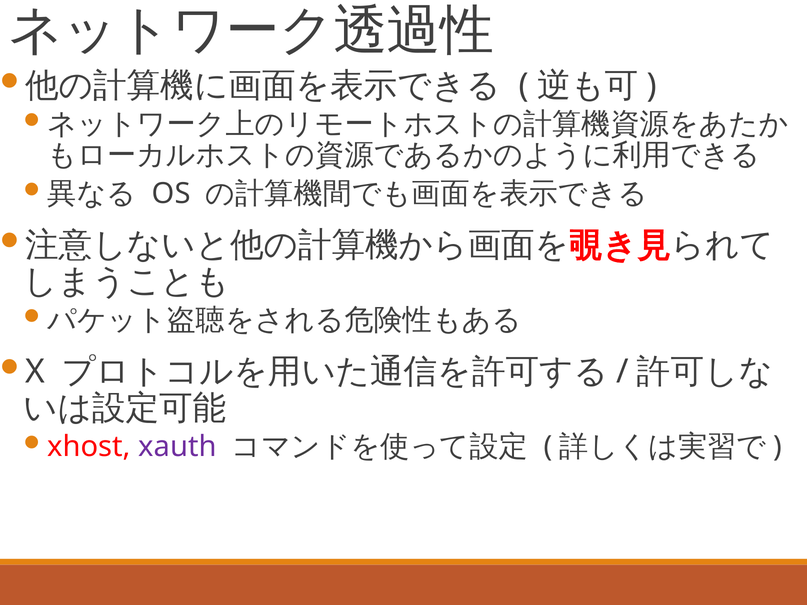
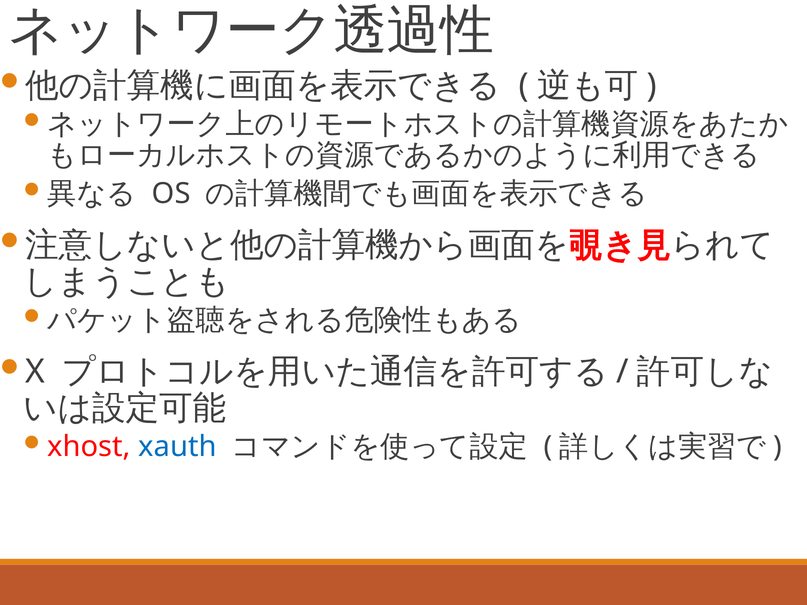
xauth colour: purple -> blue (177, 447)
